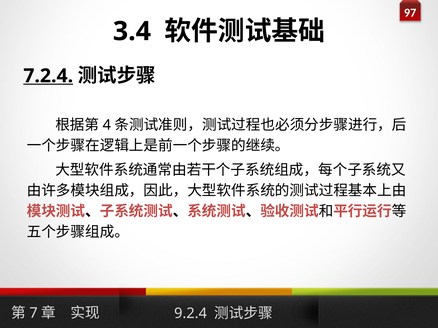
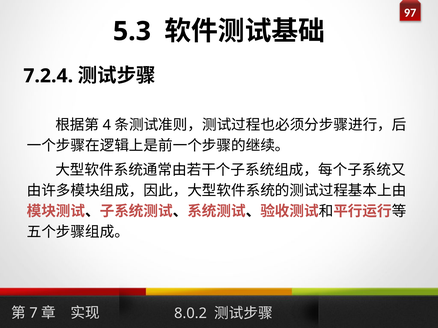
3.4: 3.4 -> 5.3 (132, 31)
7.2.4 underline: present -> none (48, 76)
9.2.4: 9.2.4 -> 8.0.2 (191, 314)
